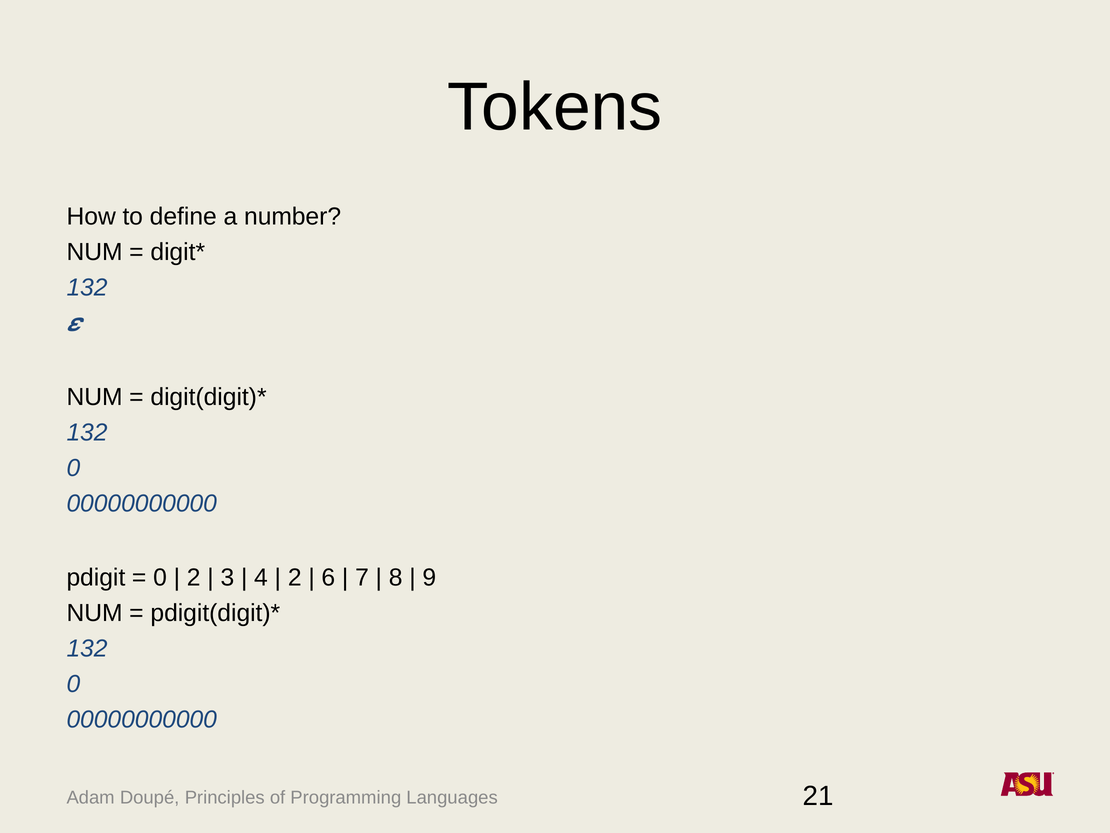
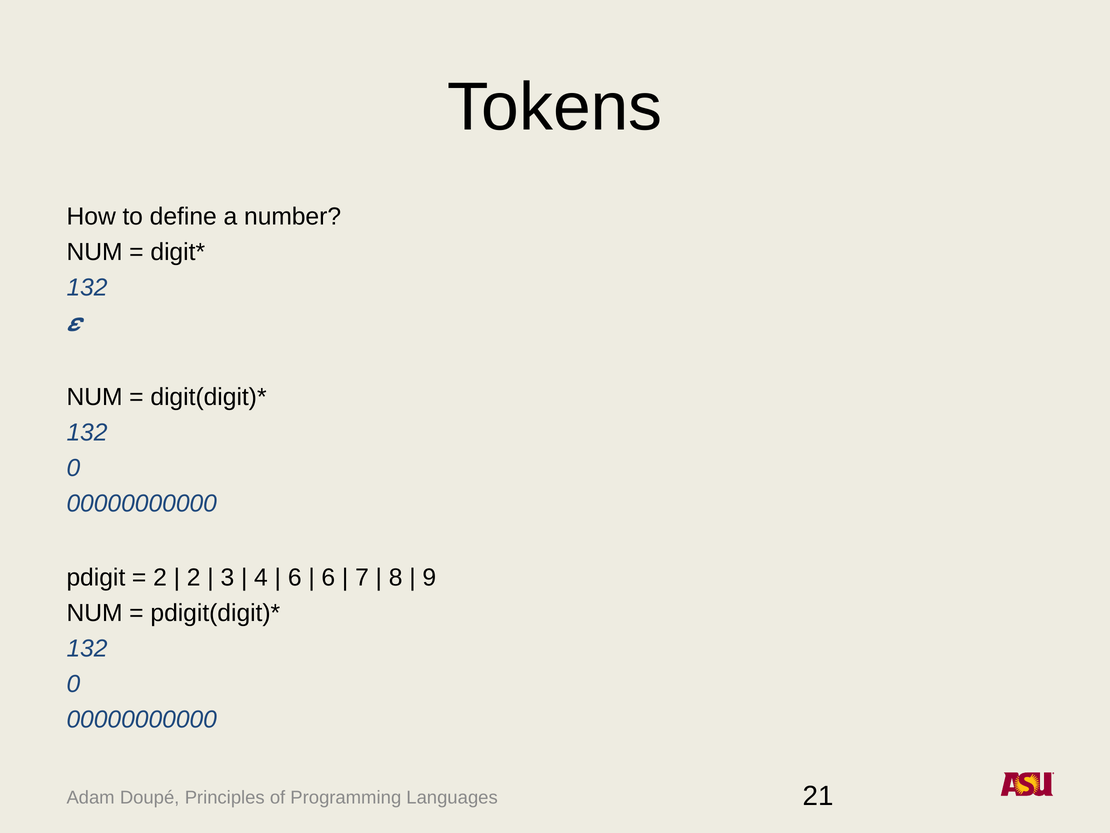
0: 0 -> 2 (160, 577)
2: 2 -> 6 (295, 577)
